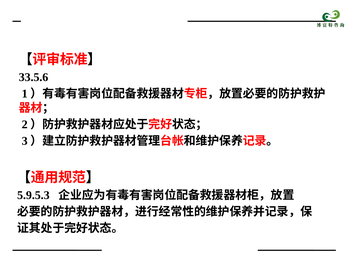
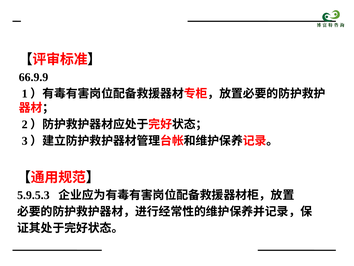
33.5.6: 33.5.6 -> 66.9.9 (34, 77)
